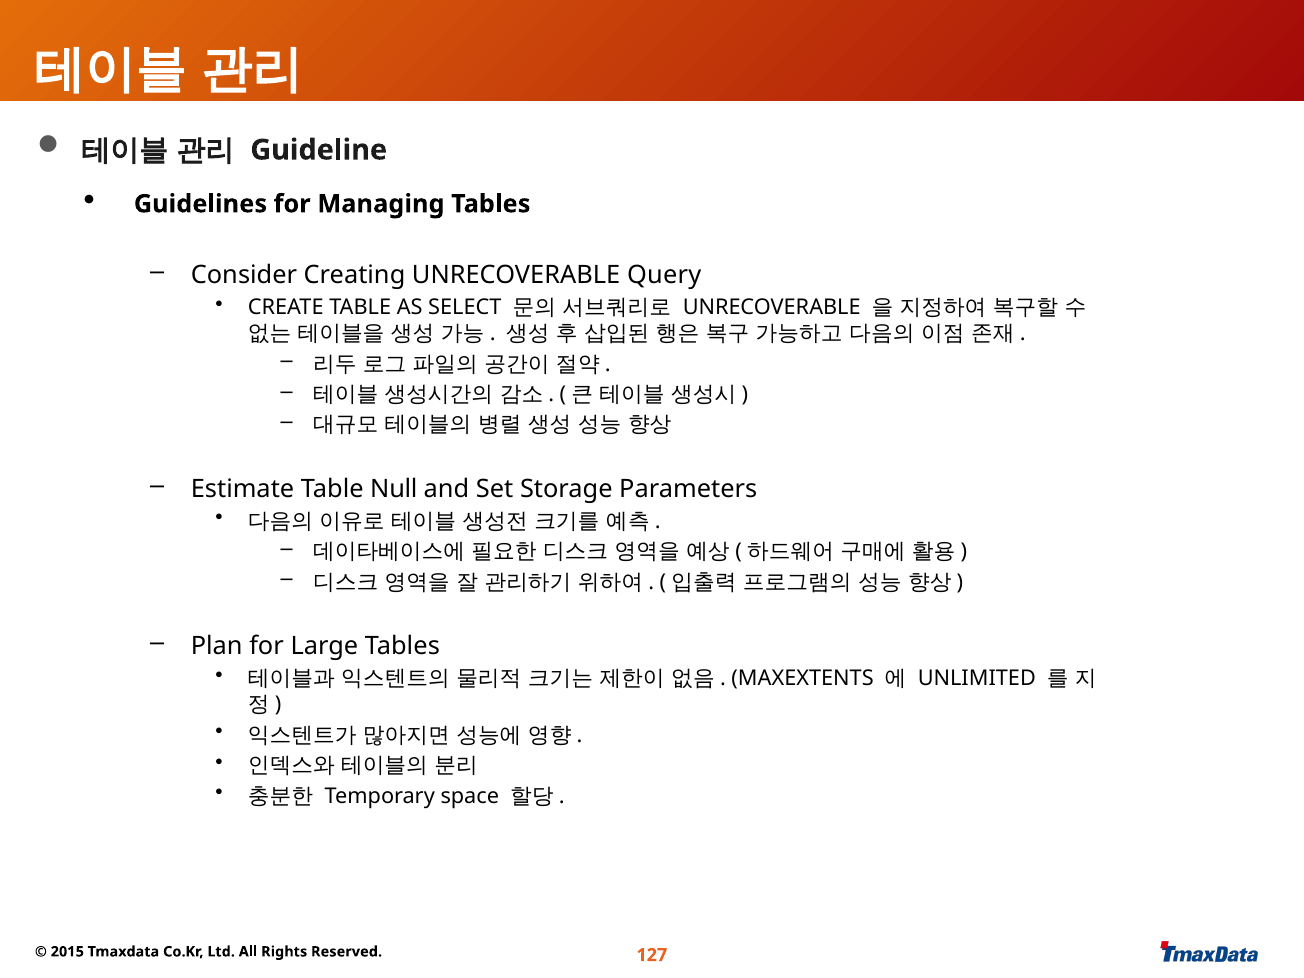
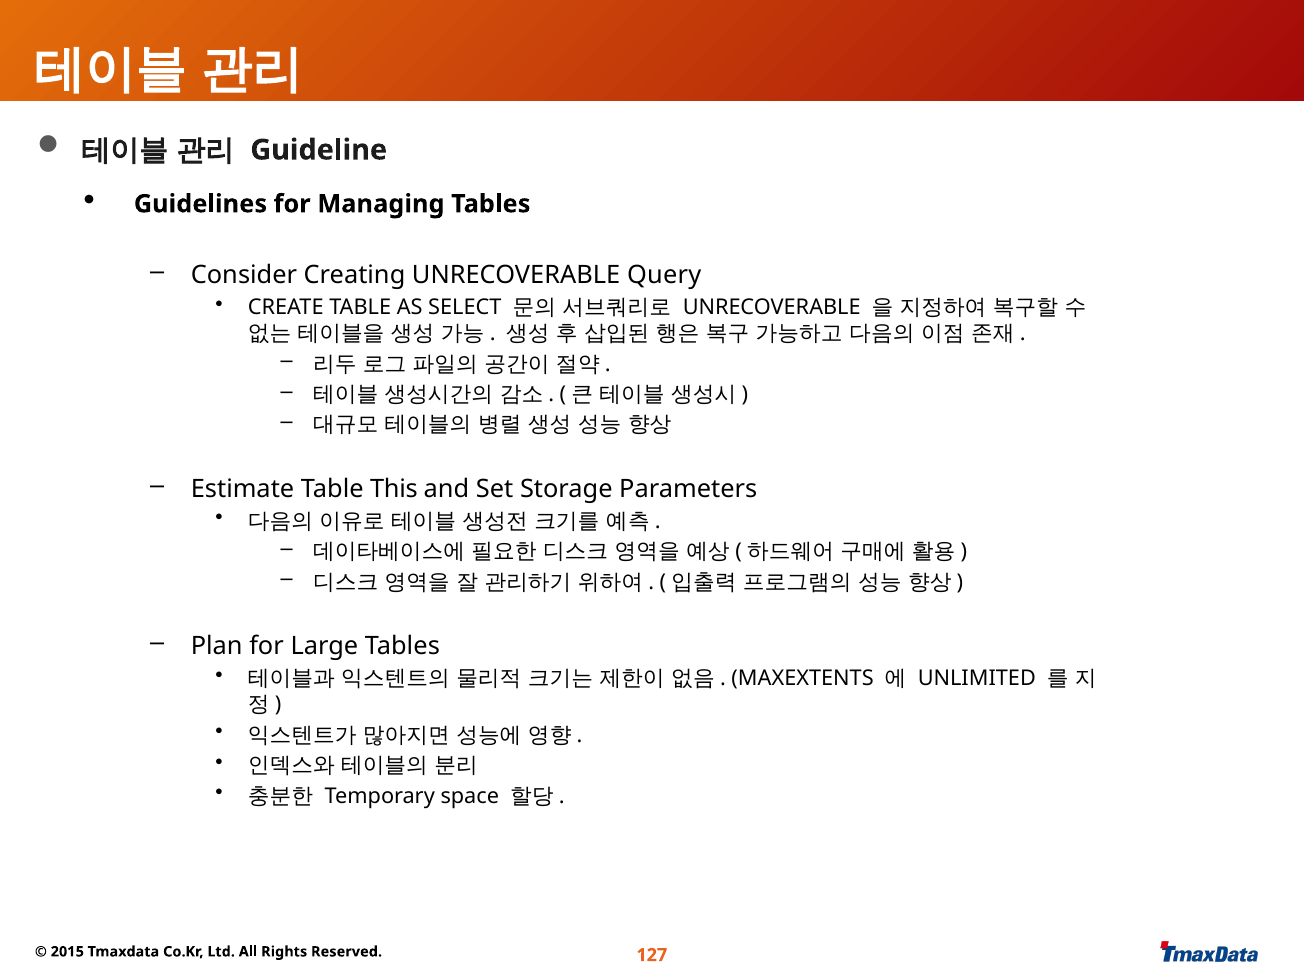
Null: Null -> This (394, 489)
